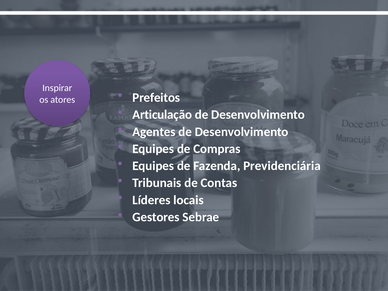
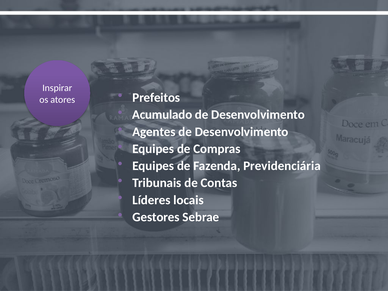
Articulação: Articulação -> Acumulado (162, 115)
